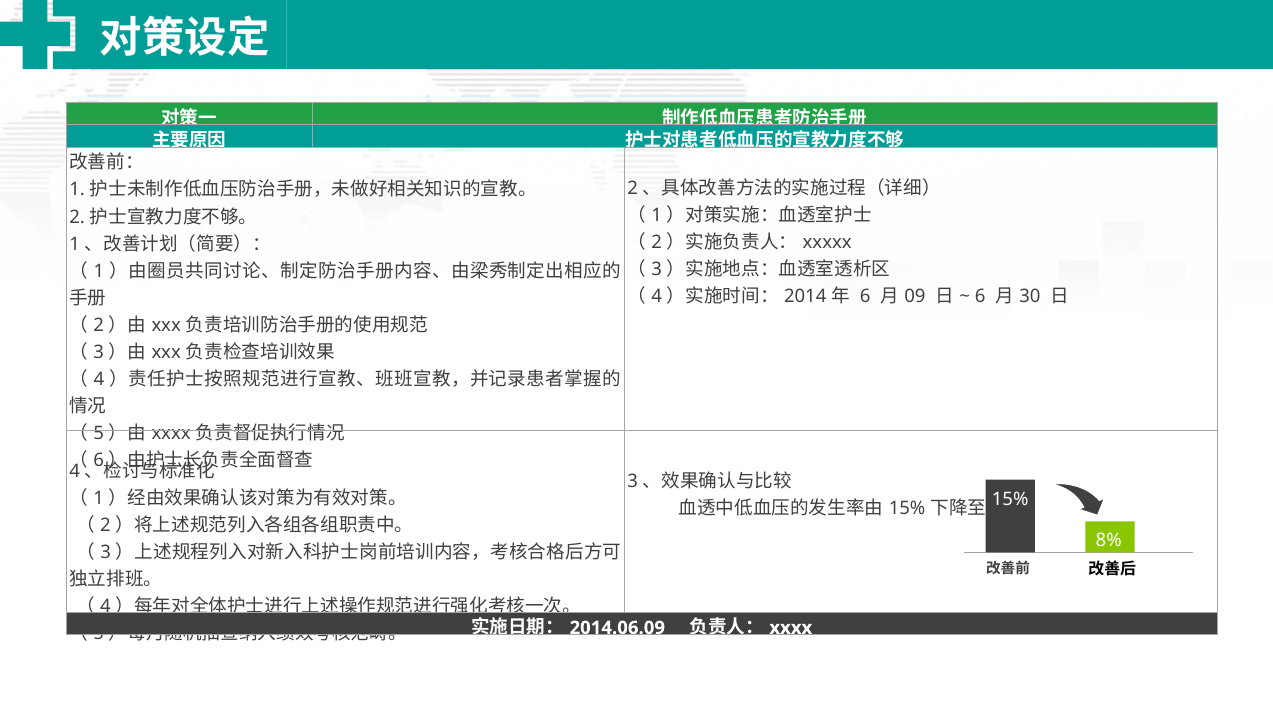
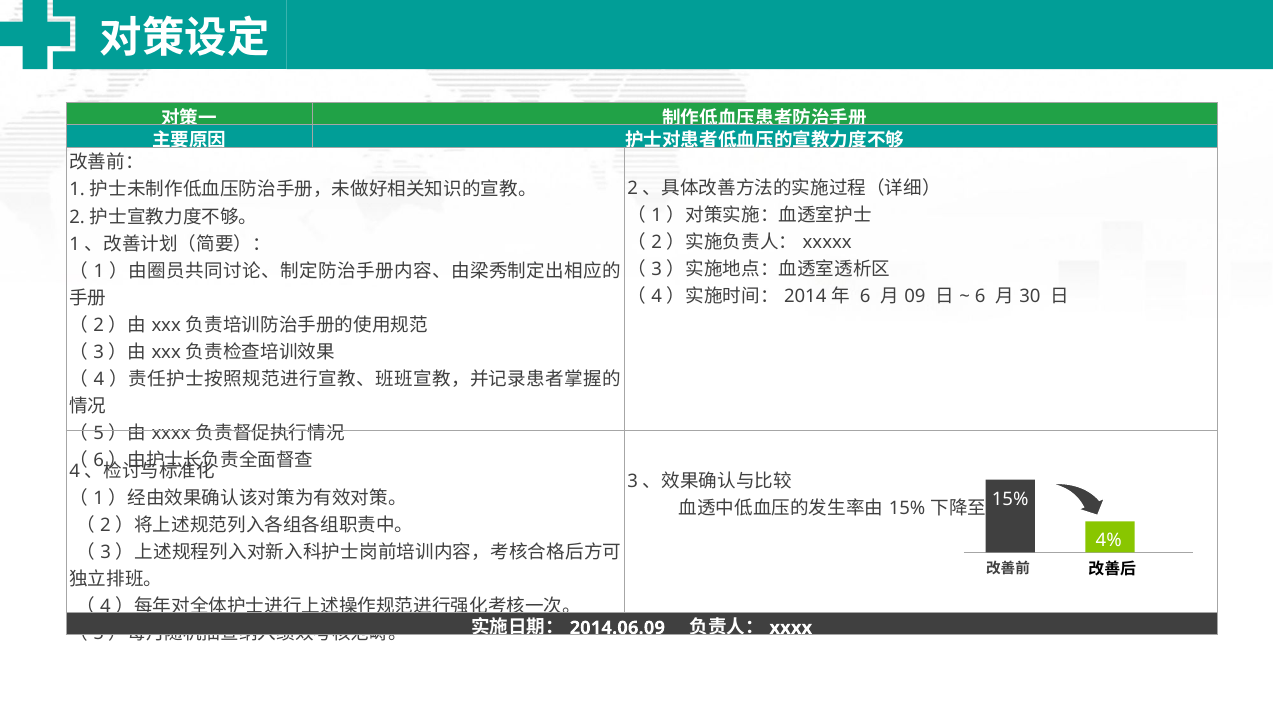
8%: 8% -> 4% (1109, 541)
